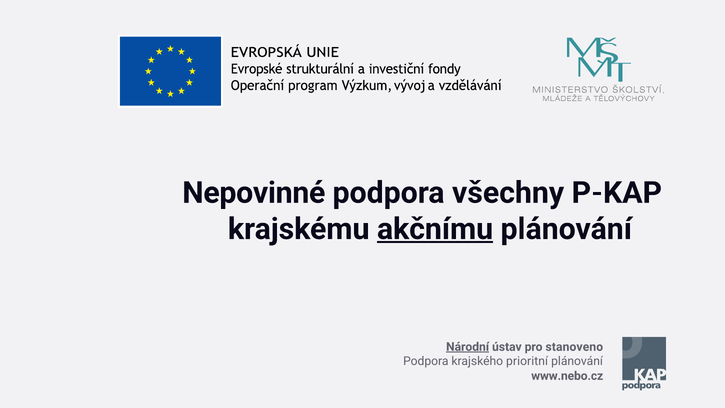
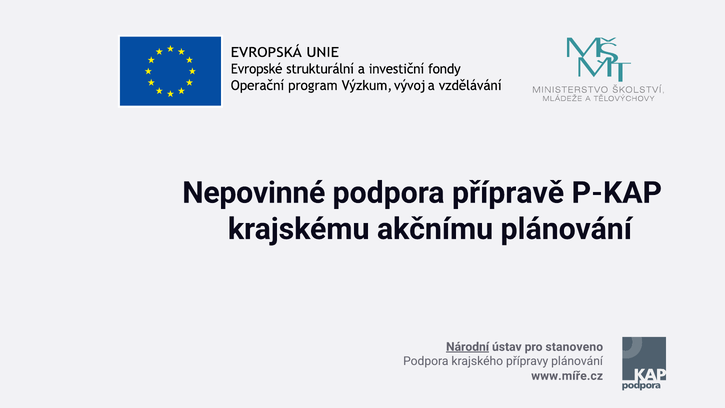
všechny: všechny -> přípravě (508, 193)
akčnímu underline: present -> none (435, 229)
prioritní: prioritní -> přípravy (527, 361)
www.nebo.cz: www.nebo.cz -> www.míře.cz (567, 376)
